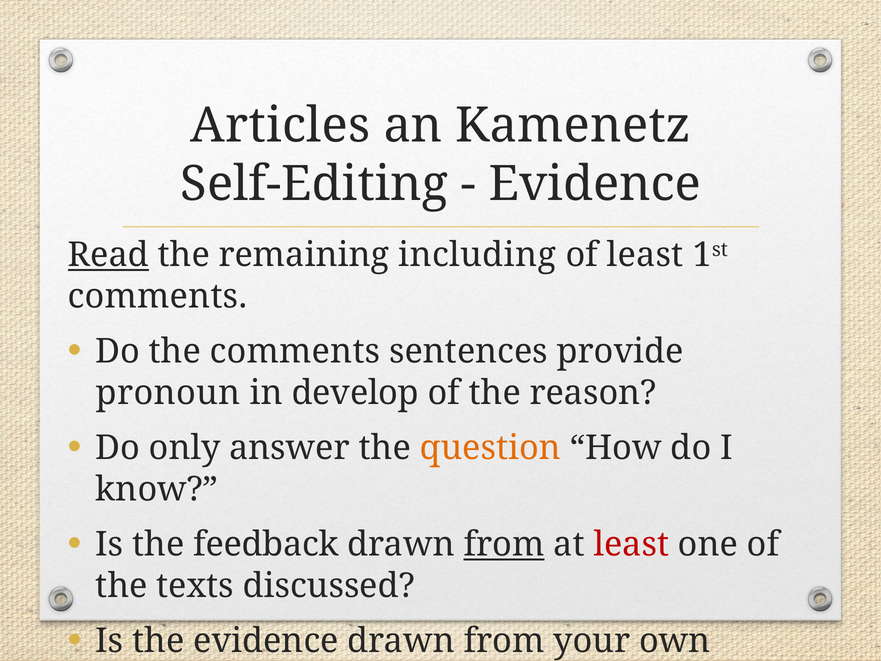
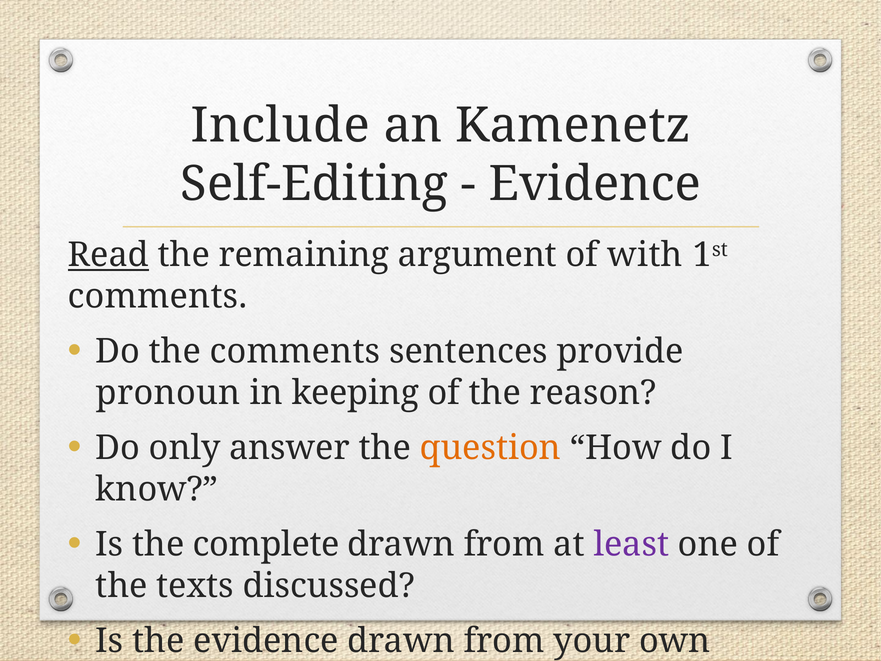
Articles: Articles -> Include (280, 125)
including: including -> argument (477, 255)
of least: least -> with (645, 255)
develop: develop -> keeping (355, 393)
feedback: feedback -> complete (266, 544)
from underline: present -> none (504, 544)
least colour: red -> purple (631, 544)
